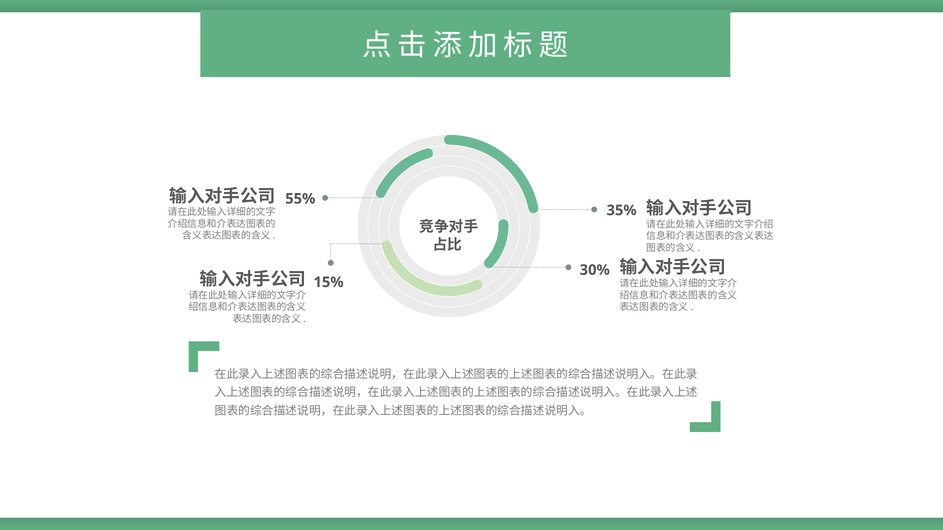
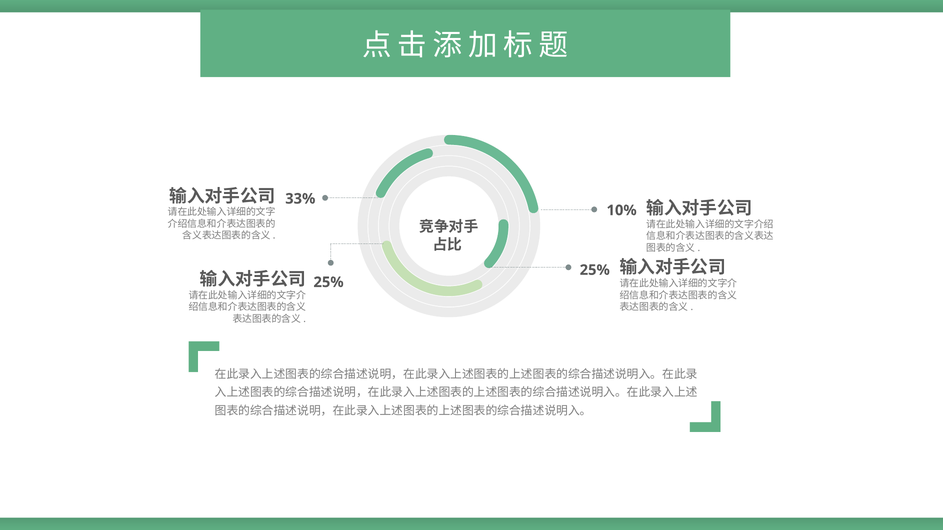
55%: 55% -> 33% (300, 199)
35%: 35% -> 10% (622, 211)
30%: 30% -> 25% (595, 270)
15%: 15% -> 25% (329, 282)
